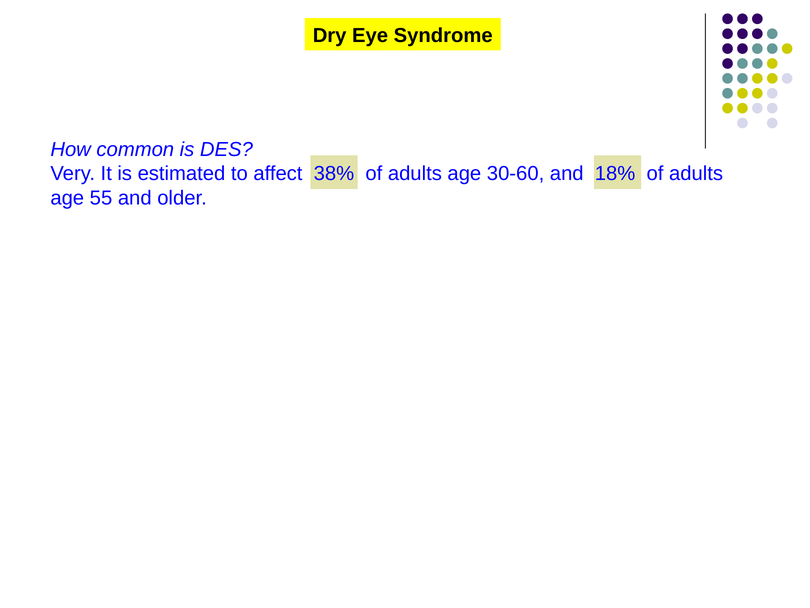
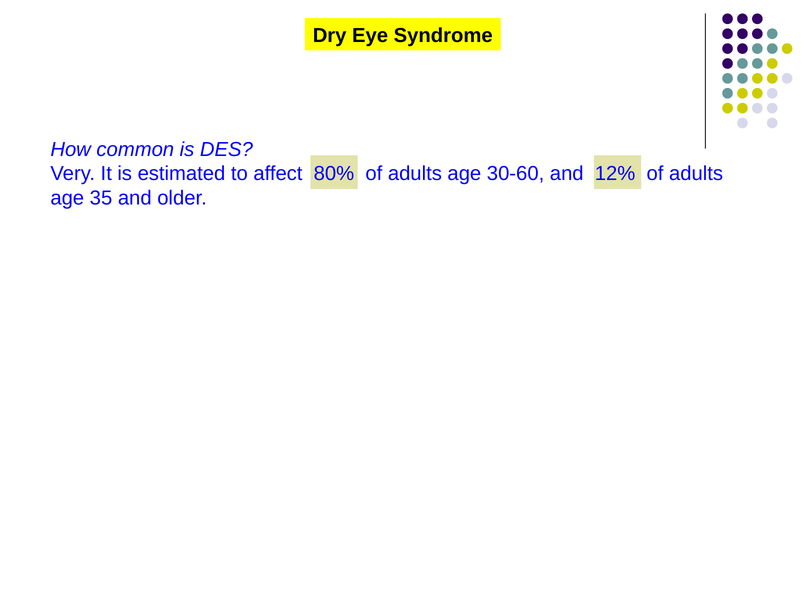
38%: 38% -> 80% (334, 174)
18%: 18% -> 12% (615, 174)
55: 55 -> 35 (101, 198)
